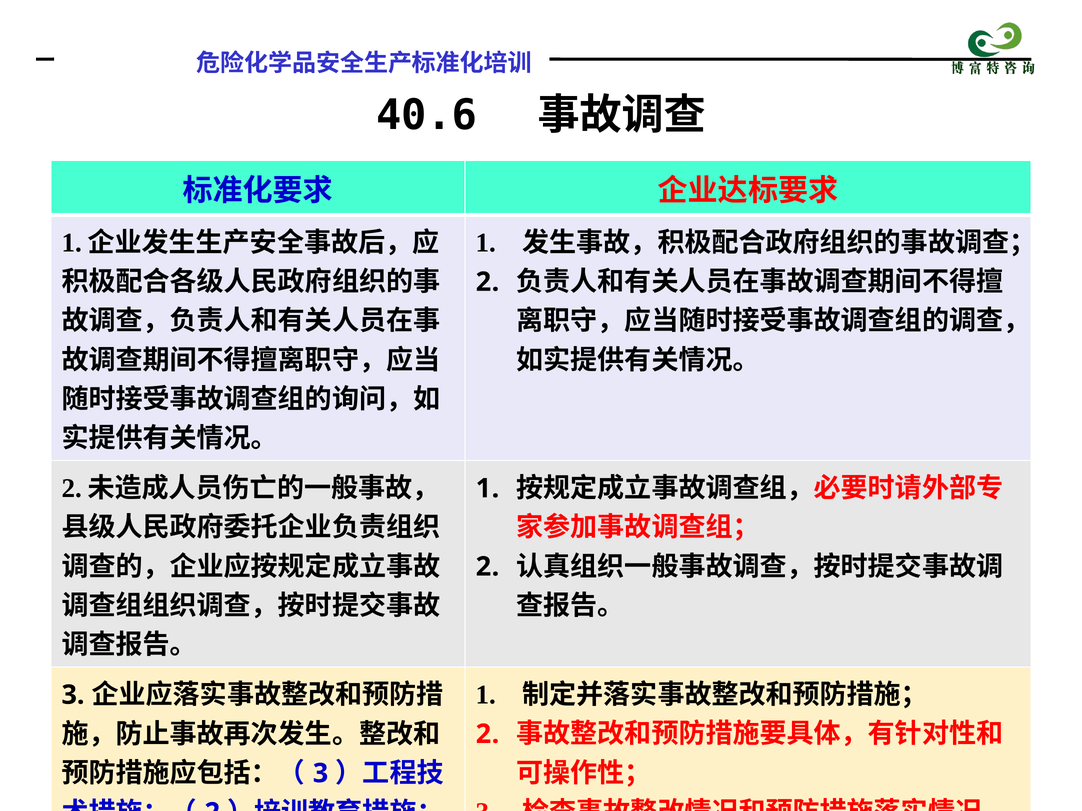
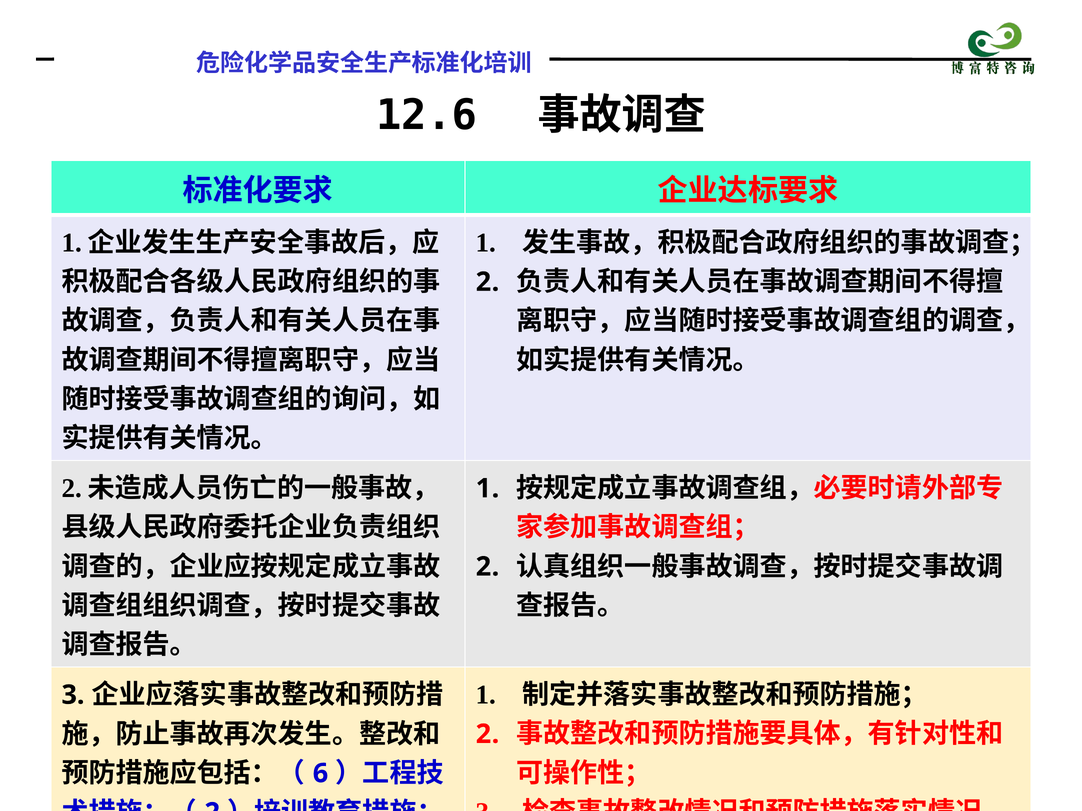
40.6: 40.6 -> 12.6 (427, 116)
3: 3 -> 6 (320, 774)
